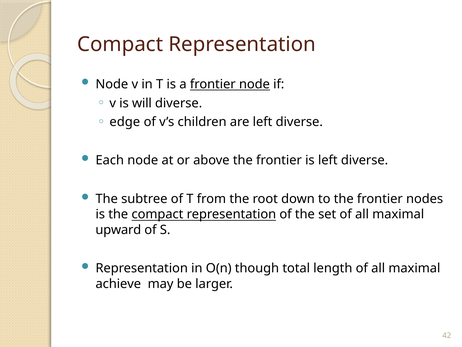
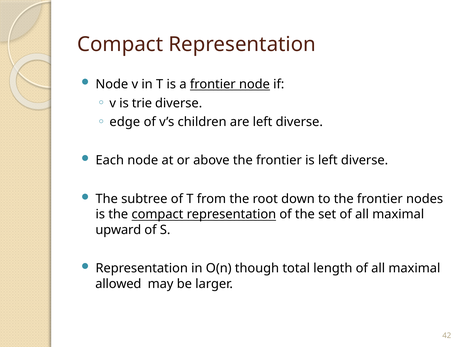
will: will -> trie (142, 103)
achieve: achieve -> allowed (118, 283)
